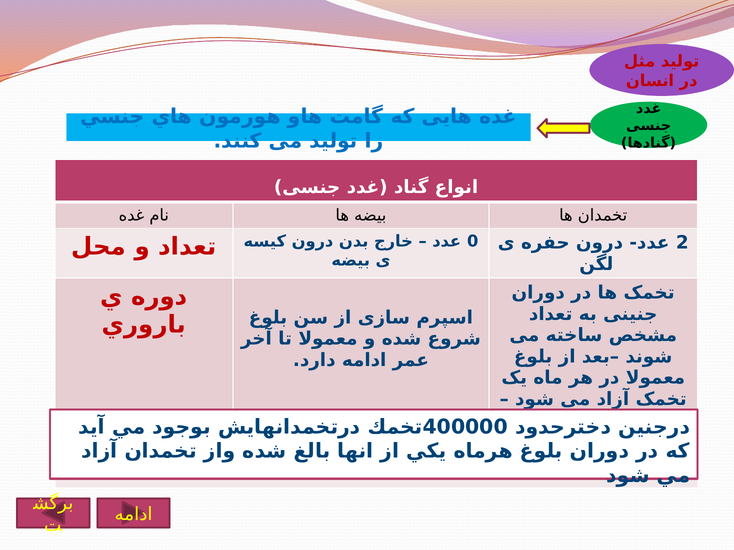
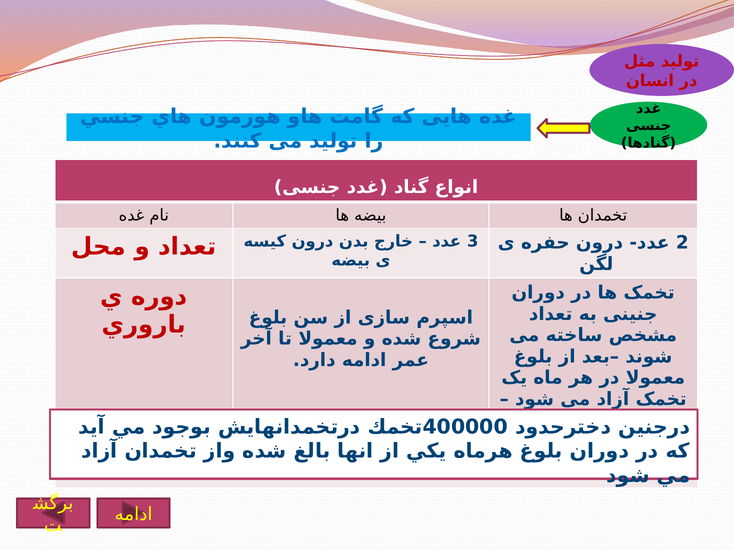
0: 0 -> 3 (473, 242)
